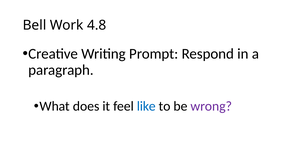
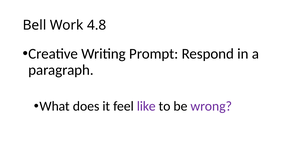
like colour: blue -> purple (146, 106)
